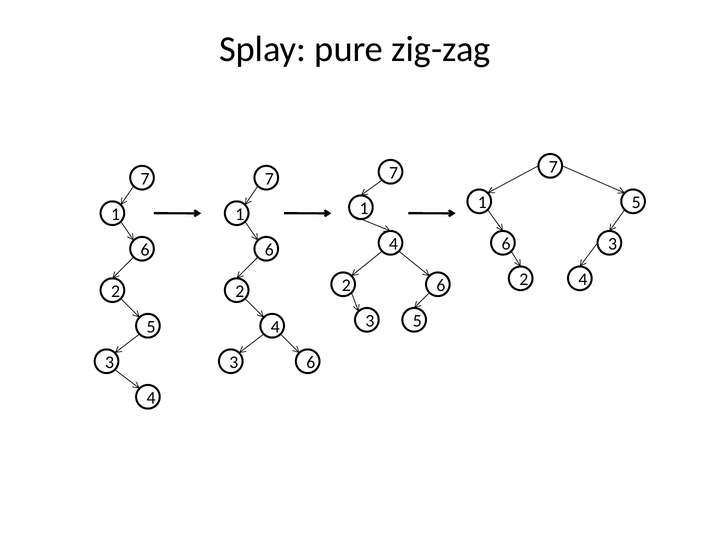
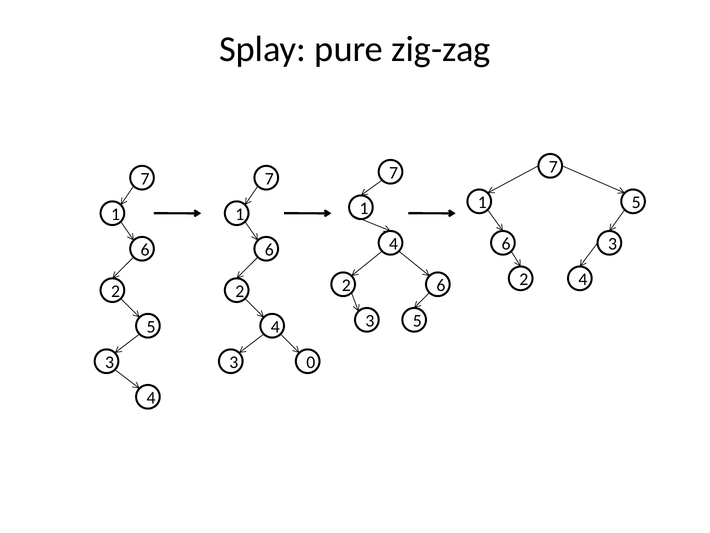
6: 6 -> 0 (311, 362)
